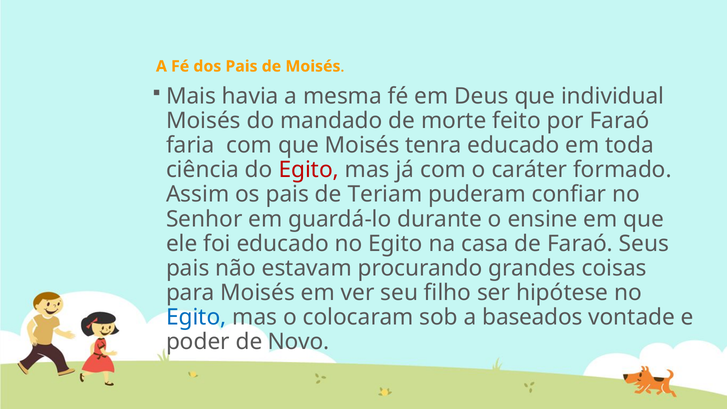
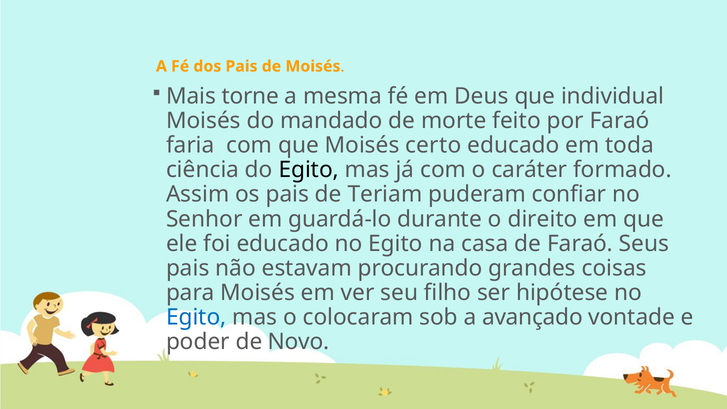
havia: havia -> torne (250, 96)
tenra: tenra -> certo (433, 145)
Egito colour: red -> black (309, 170)
ensine: ensine -> direito (543, 219)
baseados: baseados -> avançado (532, 317)
